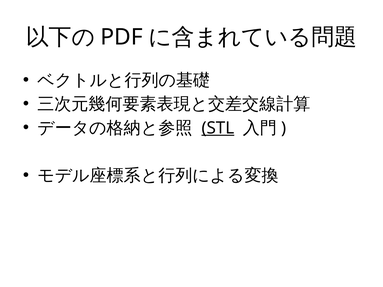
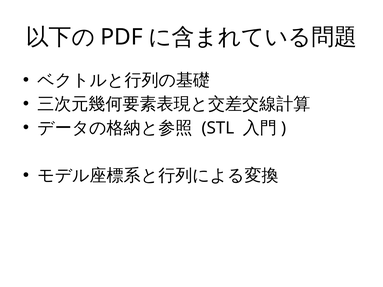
STL underline: present -> none (218, 128)
